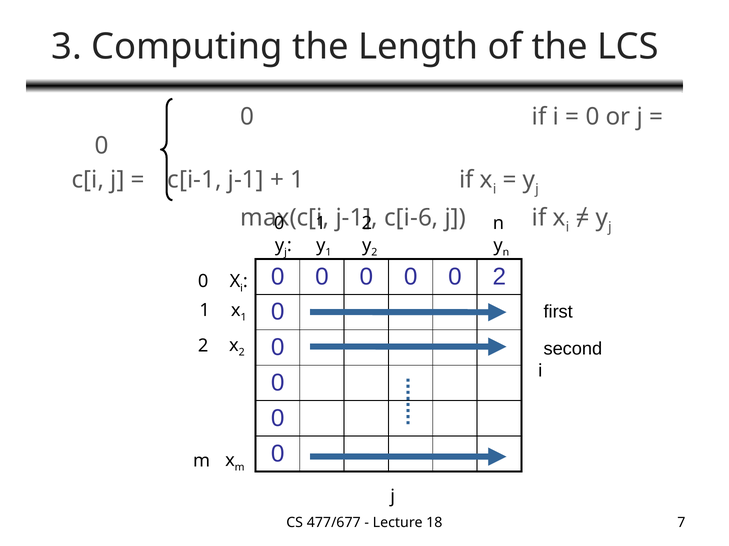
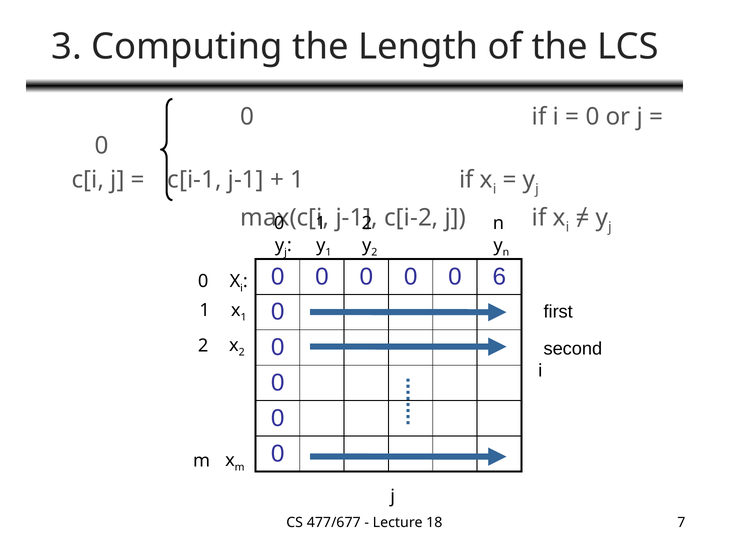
c[i-6: c[i-6 -> c[i-2 (411, 218)
0 2: 2 -> 6 (499, 277)
